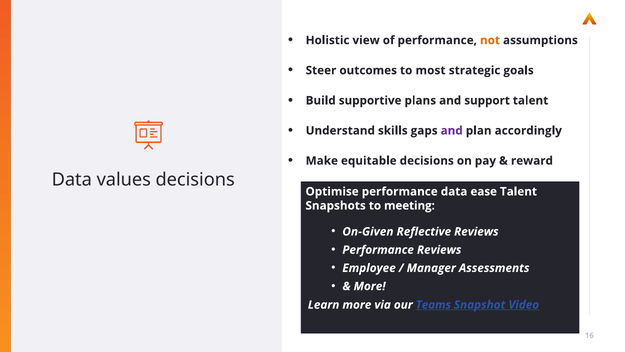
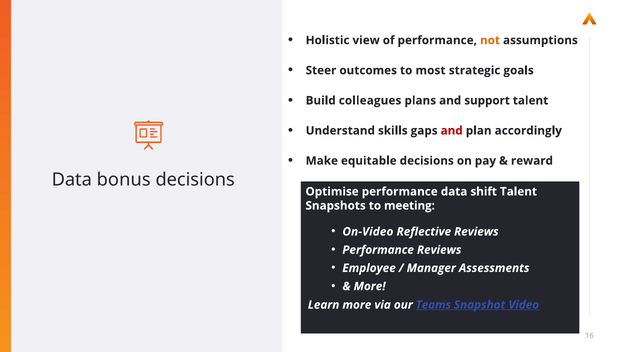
supportive: supportive -> colleagues (370, 100)
and colour: purple -> red (452, 130)
values: values -> bonus (124, 180)
ease: ease -> shift (484, 191)
On-Given: On-Given -> On-Video (368, 231)
